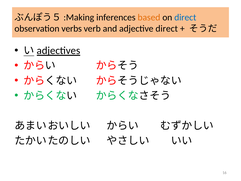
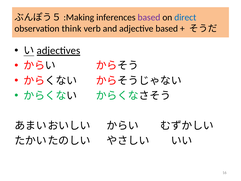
based colour: orange -> purple (149, 17)
verbs: verbs -> think (72, 29)
adjective direct: direct -> based (167, 29)
